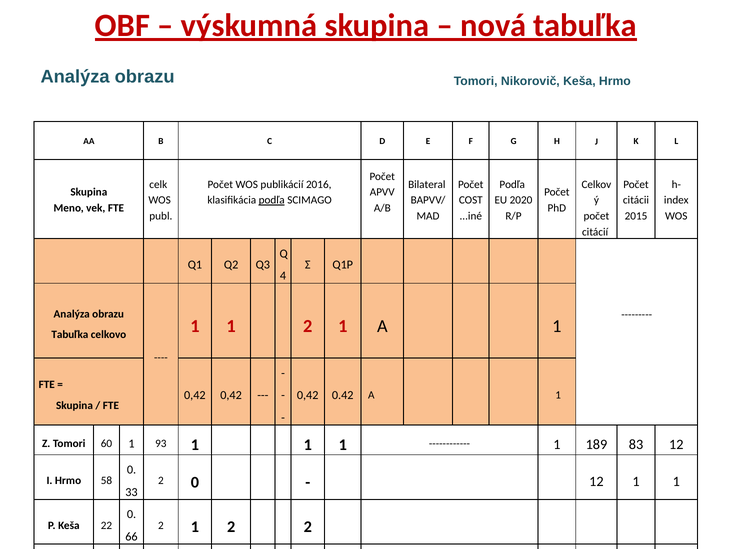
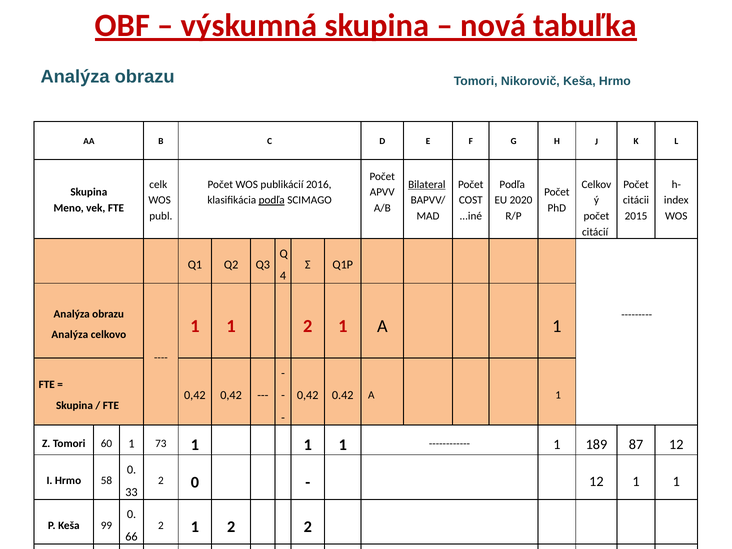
Bilateral underline: none -> present (427, 184)
Tabuľka: Tabuľka -> Analýza (70, 335)
93: 93 -> 73 (161, 443)
83: 83 -> 87 (636, 444)
22: 22 -> 99 (106, 525)
